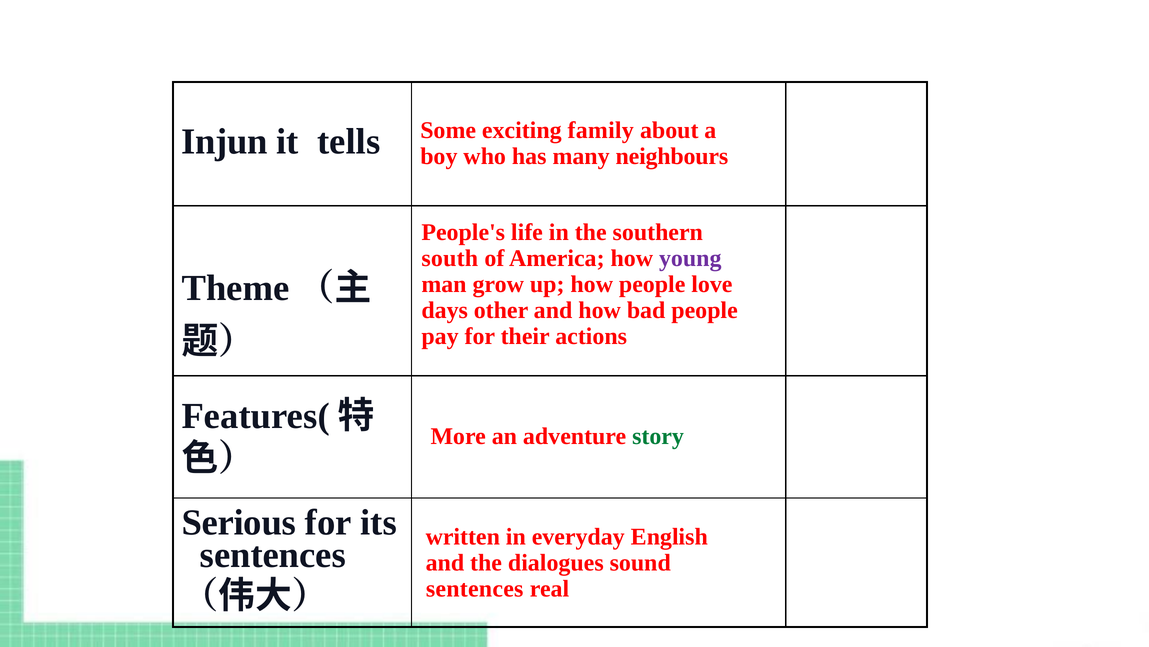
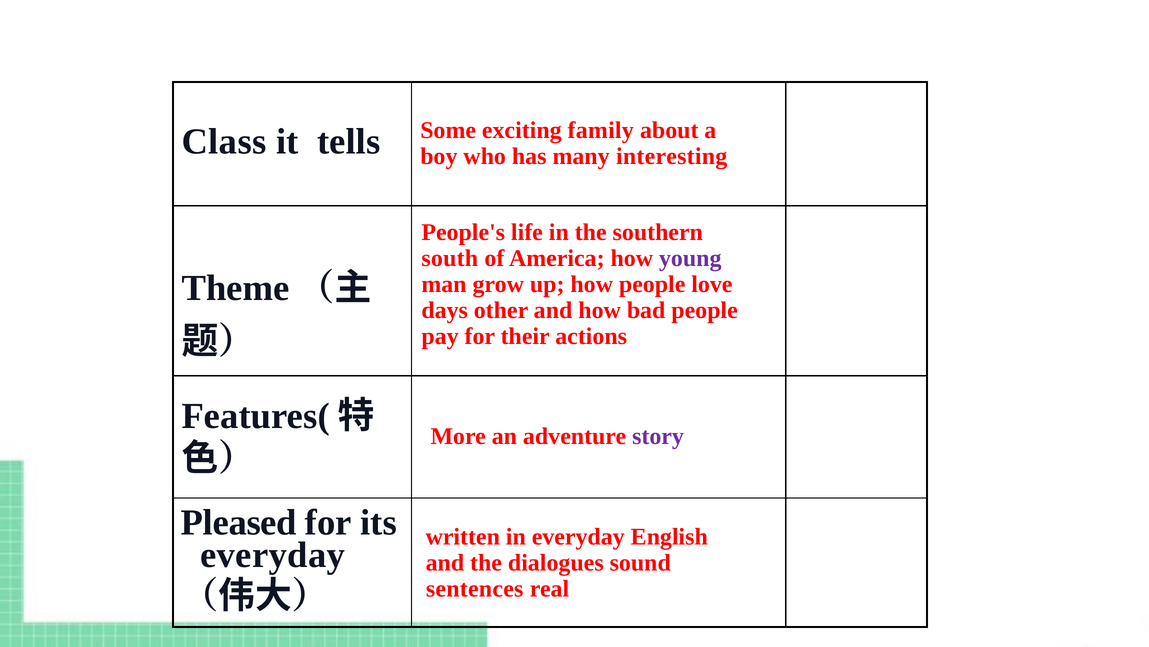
Injun: Injun -> Class (224, 141)
neighbours: neighbours -> interesting (672, 156)
story colour: green -> purple (658, 436)
Serious: Serious -> Pleased (239, 522)
sentences: sentences -> everyday (273, 555)
